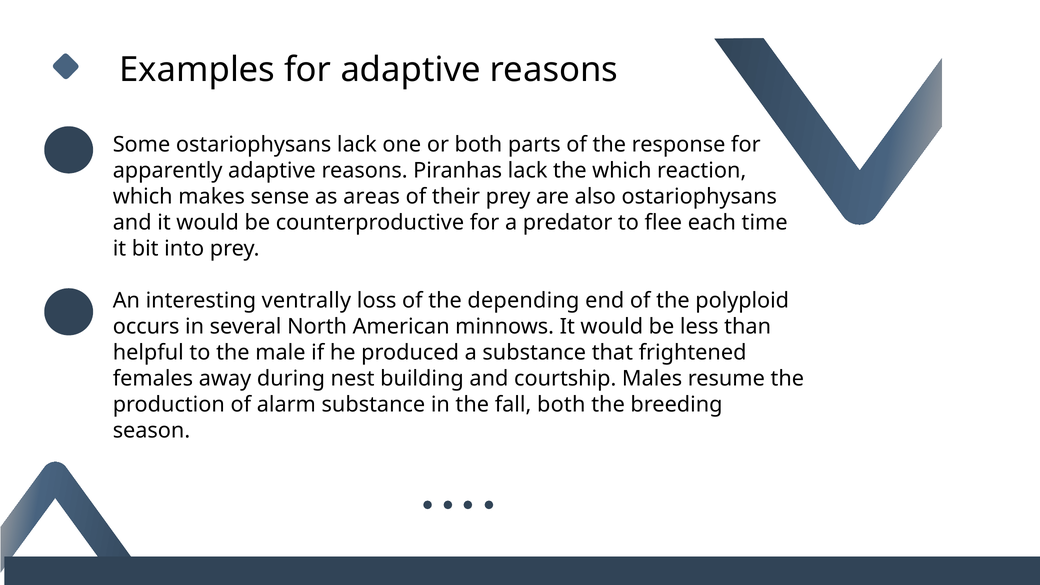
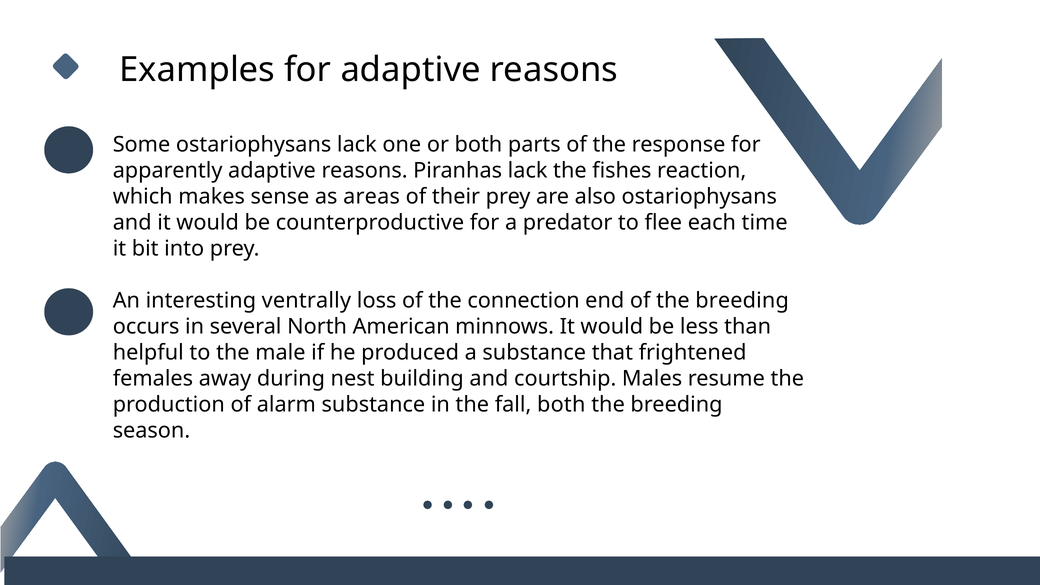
the which: which -> fishes (622, 171)
depending: depending -> connection (524, 301)
of the polyploid: polyploid -> breeding (742, 301)
